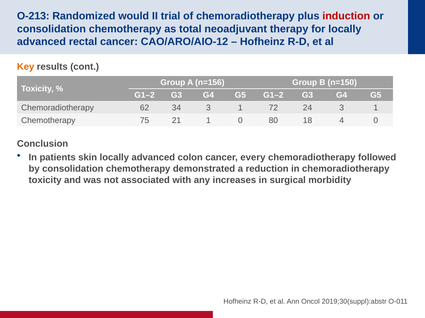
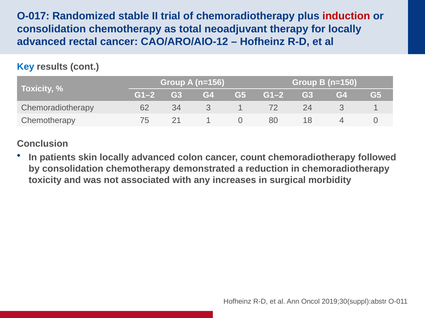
O-213: O-213 -> O-017 (33, 16)
would: would -> stable (134, 16)
Key colour: orange -> blue (26, 67)
every: every -> count (253, 158)
